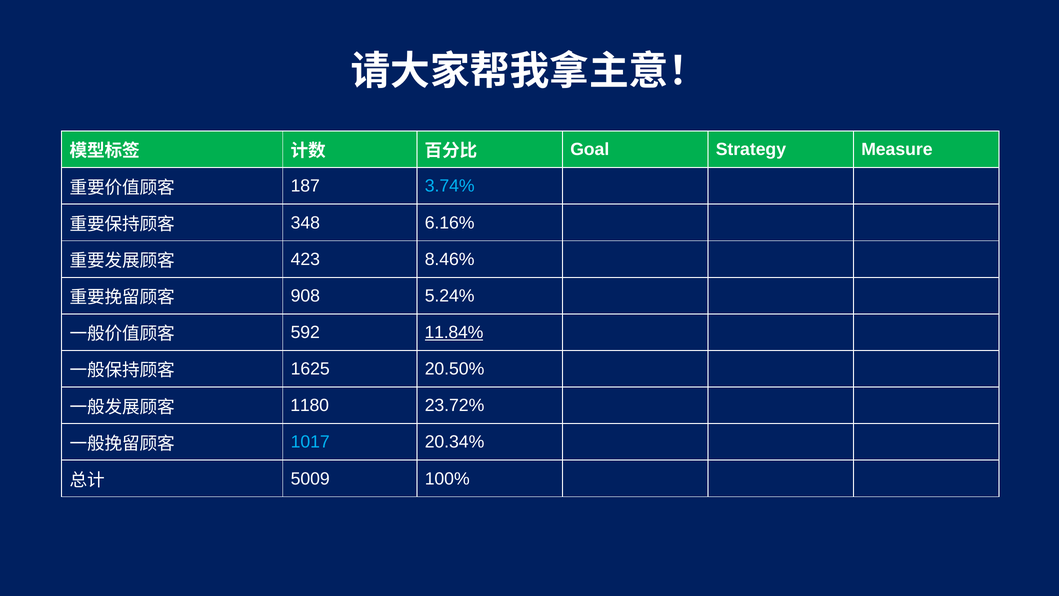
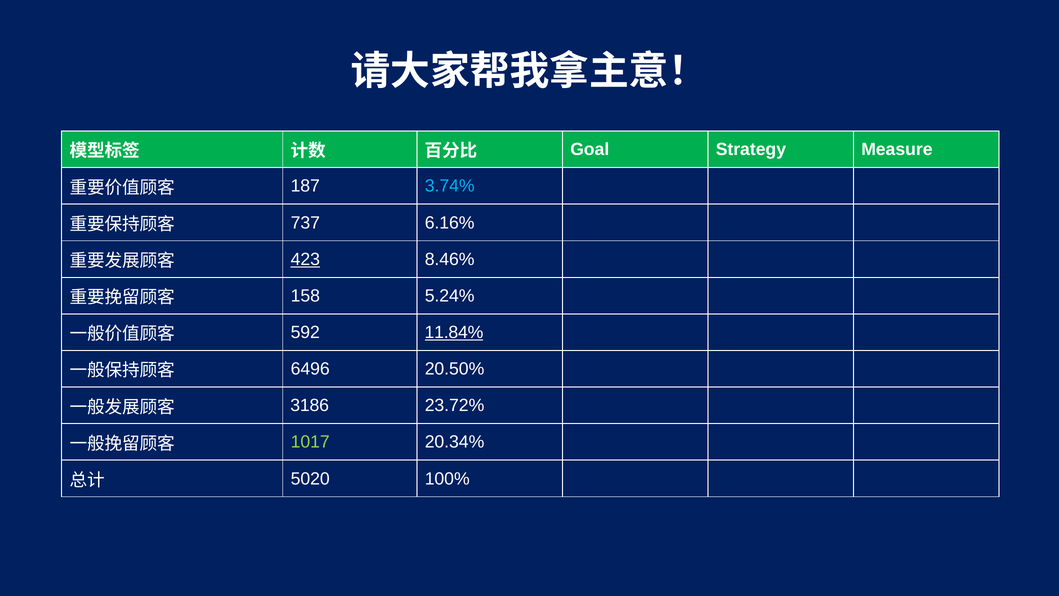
348: 348 -> 737 (305, 223)
423 underline: none -> present (305, 259)
908: 908 -> 158 (305, 296)
1625: 1625 -> 6496 (310, 369)
1180: 1180 -> 3186 (310, 405)
1017 colour: light blue -> light green (310, 442)
5009: 5009 -> 5020 (310, 478)
